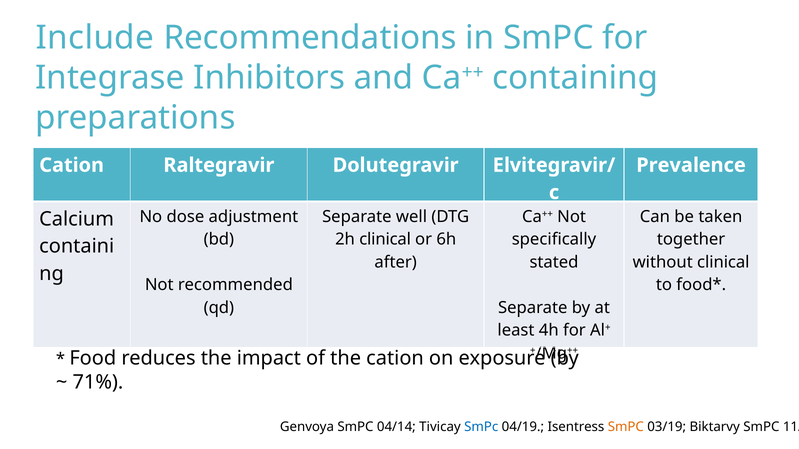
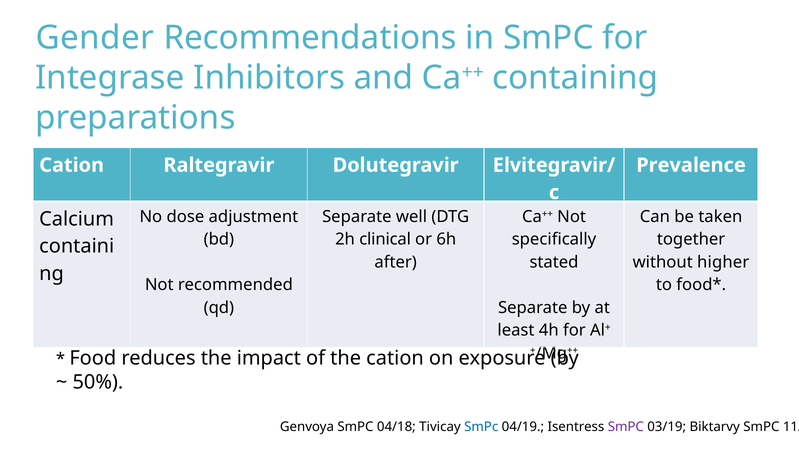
Include: Include -> Gender (95, 38)
without clinical: clinical -> higher (723, 262)
71%: 71% -> 50% (98, 382)
04/14: 04/14 -> 04/18 (396, 427)
SmPC colour: orange -> purple (626, 427)
